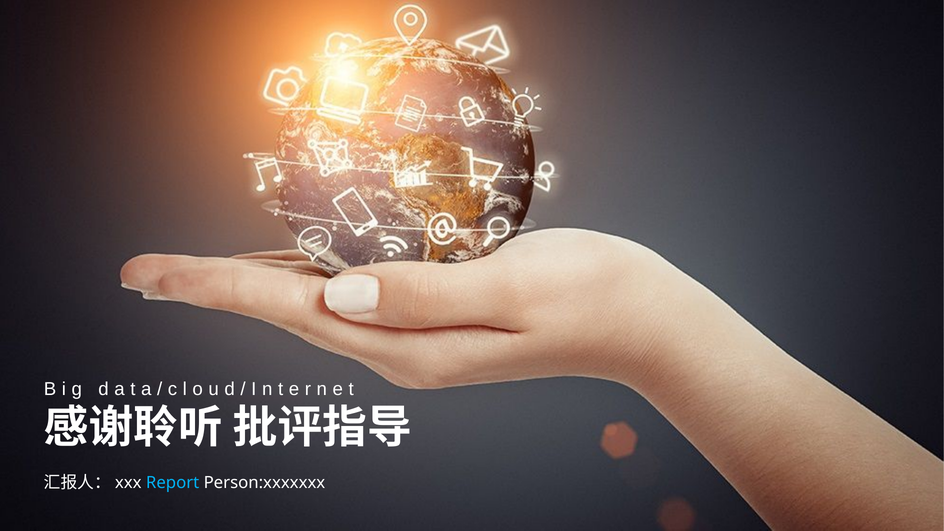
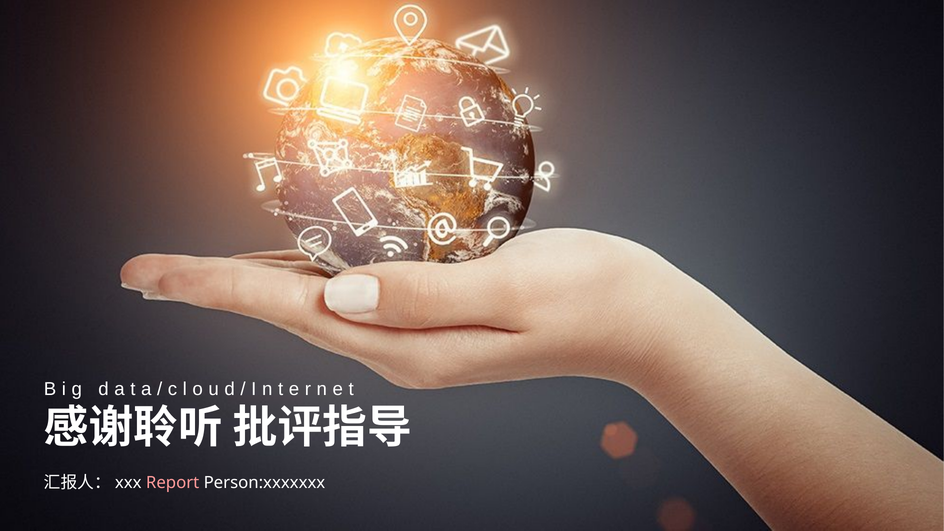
Report colour: light blue -> pink (173, 483)
